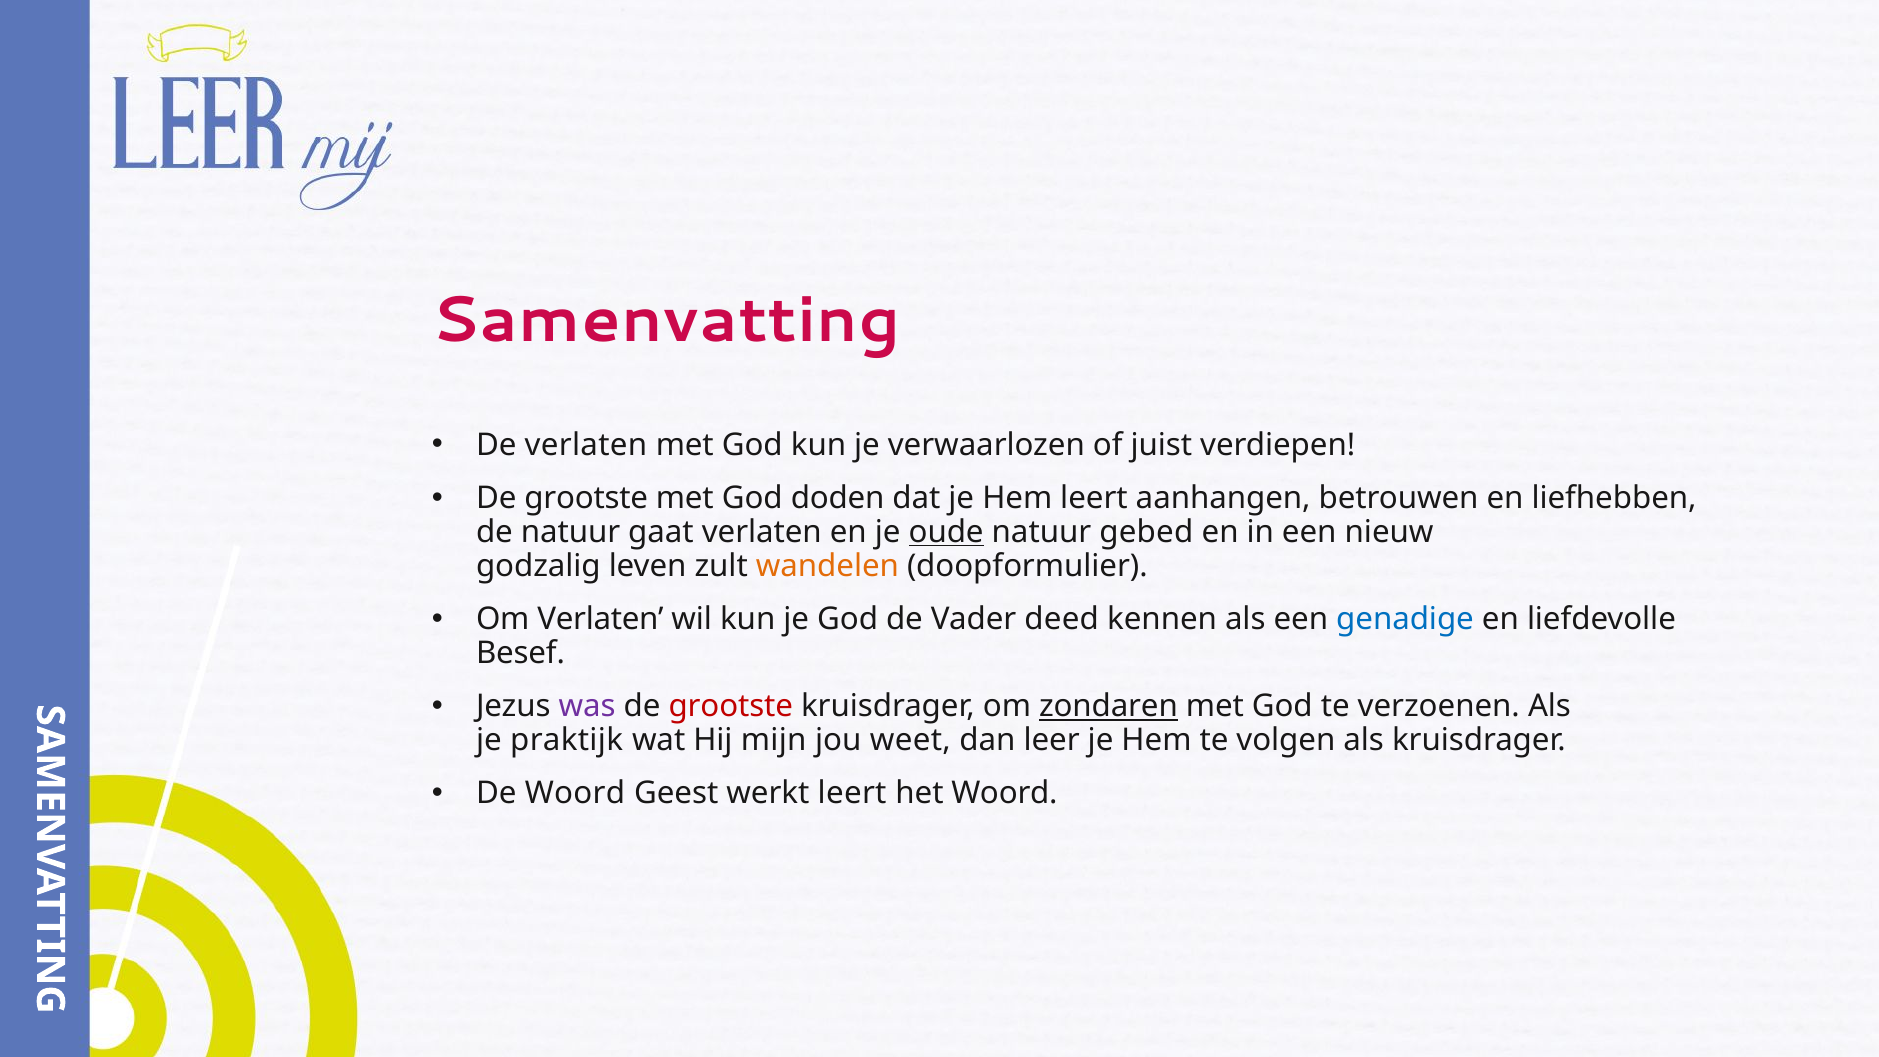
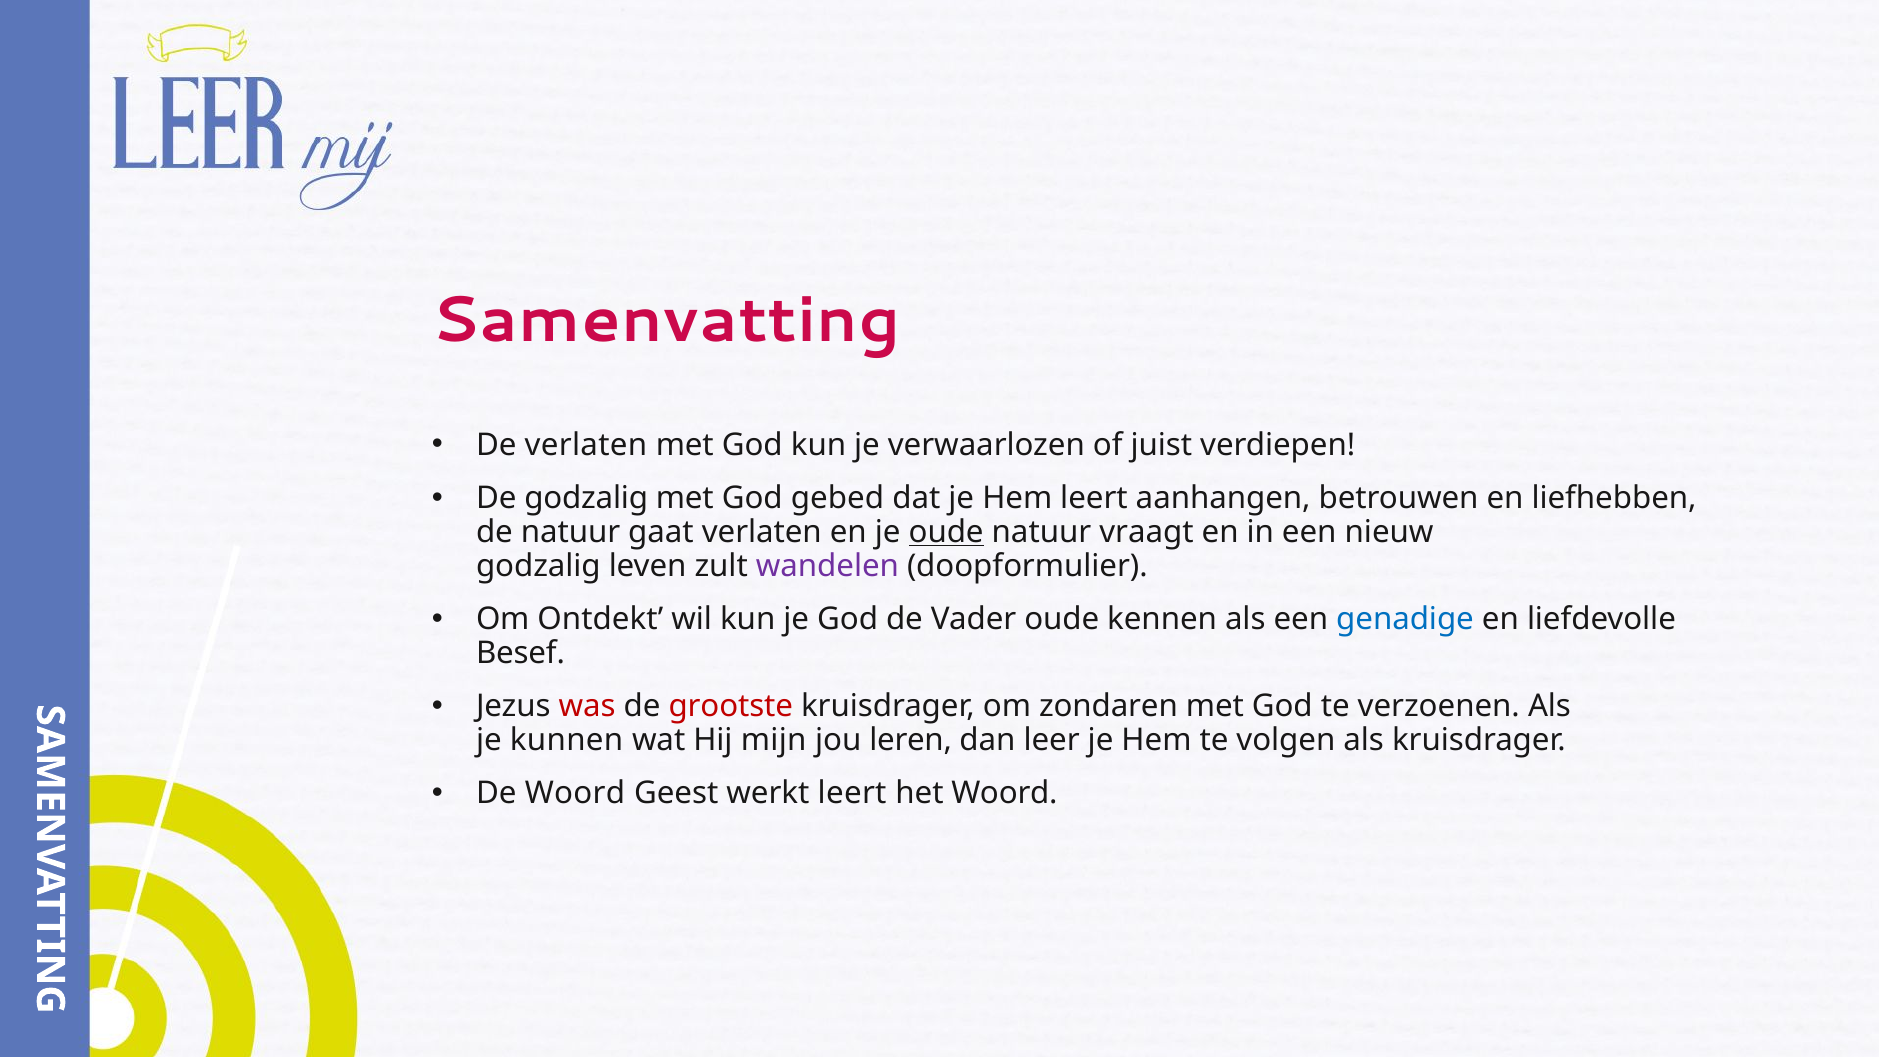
grootste: grootste -> godzalig (586, 498)
doden: doden -> gebed (838, 498)
gebed: gebed -> vraagt (1147, 532)
wandelen colour: orange -> purple (827, 566)
Om Verlaten: Verlaten -> Ontdekt (600, 619)
Vader deed: deed -> oude (1062, 619)
was colour: purple -> red (587, 706)
zondaren underline: present -> none (1108, 706)
praktijk: praktijk -> kunnen (567, 740)
weet: weet -> leren (911, 740)
